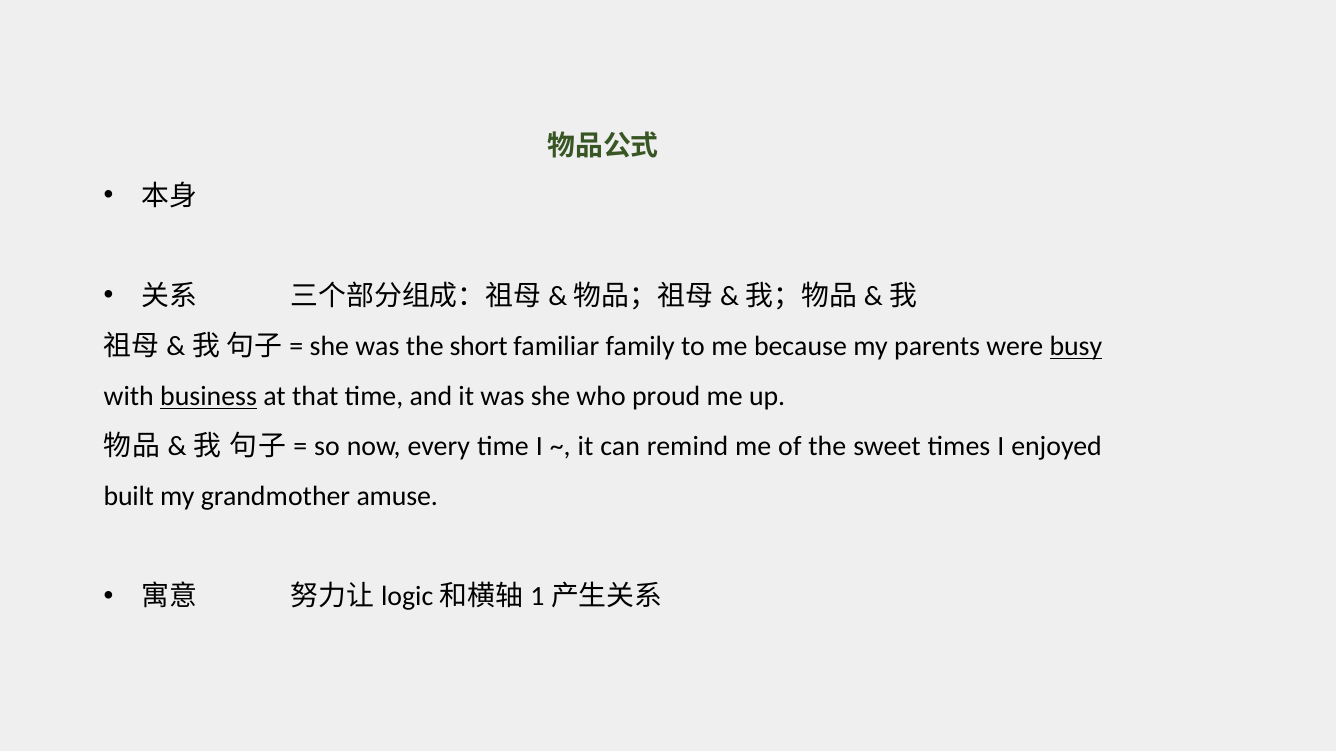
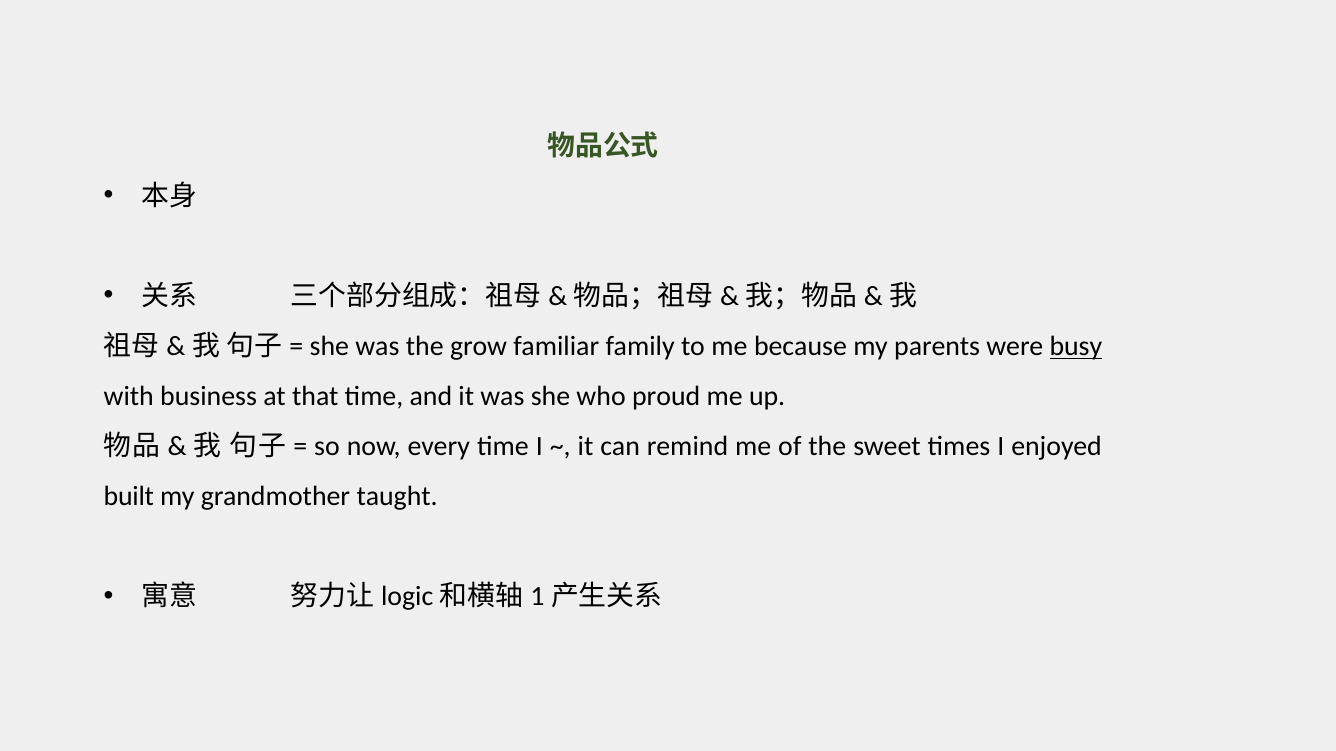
short: short -> grow (479, 347)
business underline: present -> none (209, 397)
amuse: amuse -> taught (397, 497)
